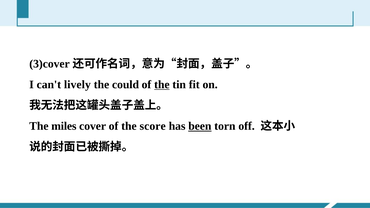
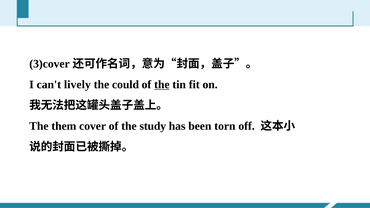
miles: miles -> them (64, 126)
score: score -> study (153, 126)
been underline: present -> none (200, 126)
